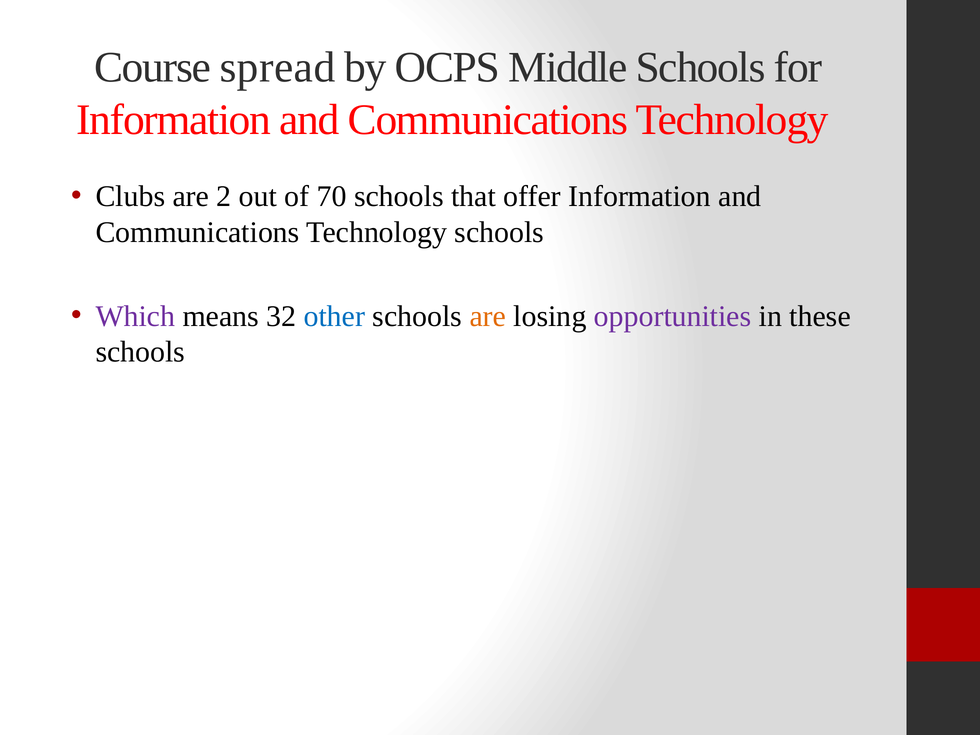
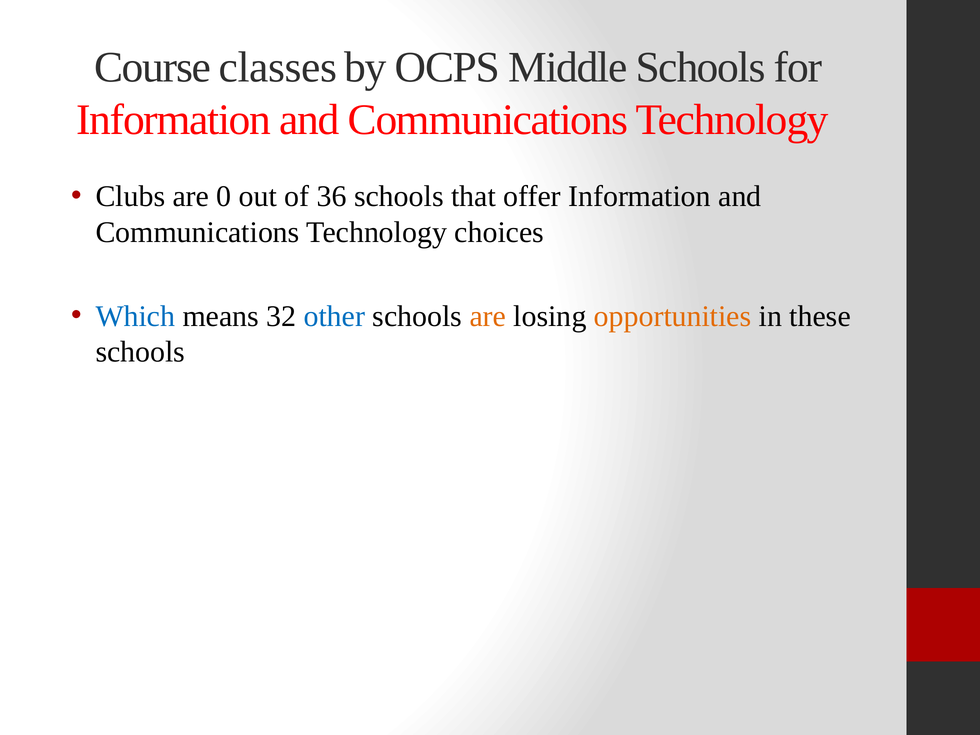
spread: spread -> classes (278, 68)
2: 2 -> 0 (224, 196)
70: 70 -> 36 (332, 196)
Technology schools: schools -> choices (499, 232)
Which colour: purple -> blue (135, 316)
opportunities colour: purple -> orange (673, 316)
